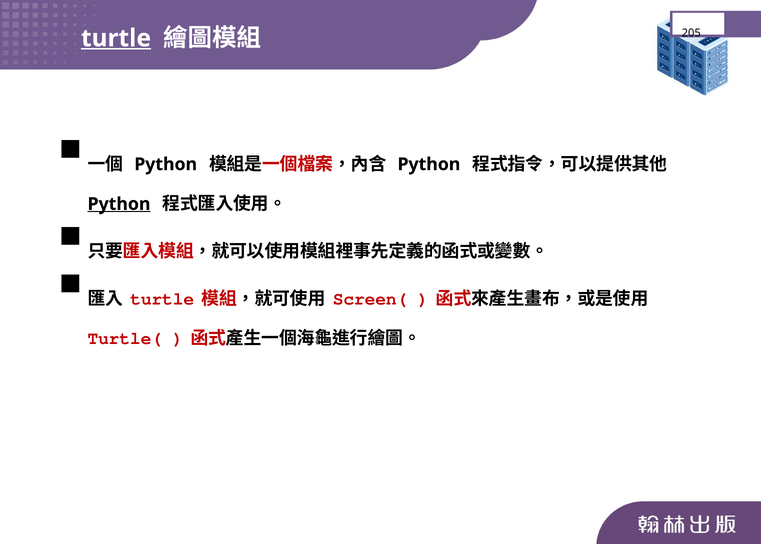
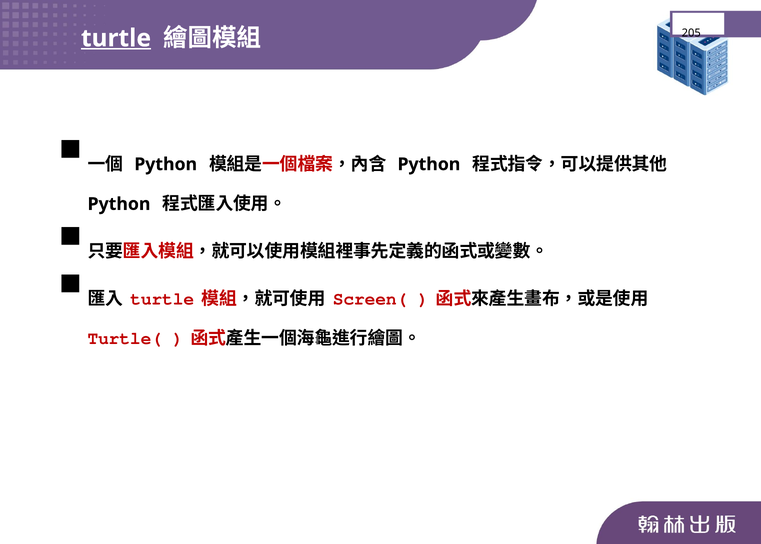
Python underline: present -> none (119, 204)
